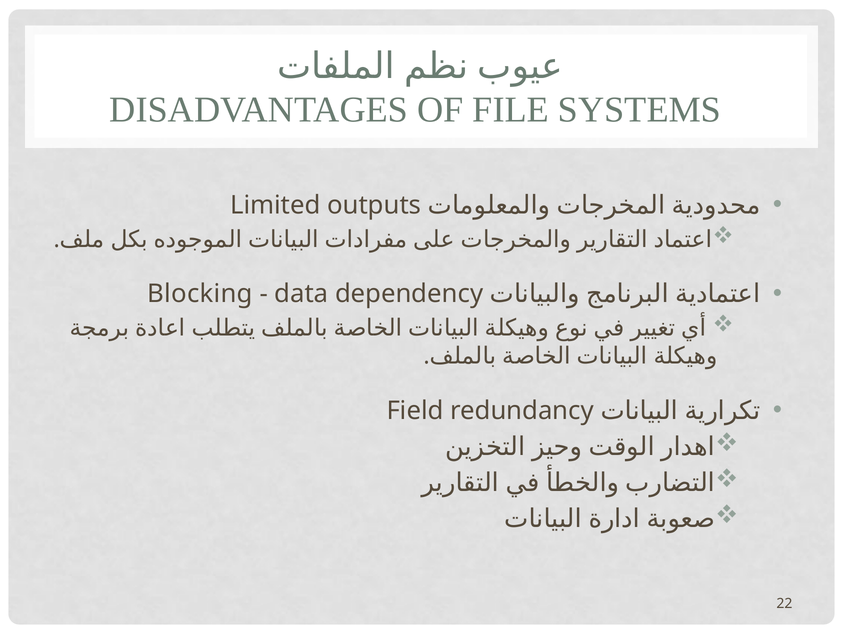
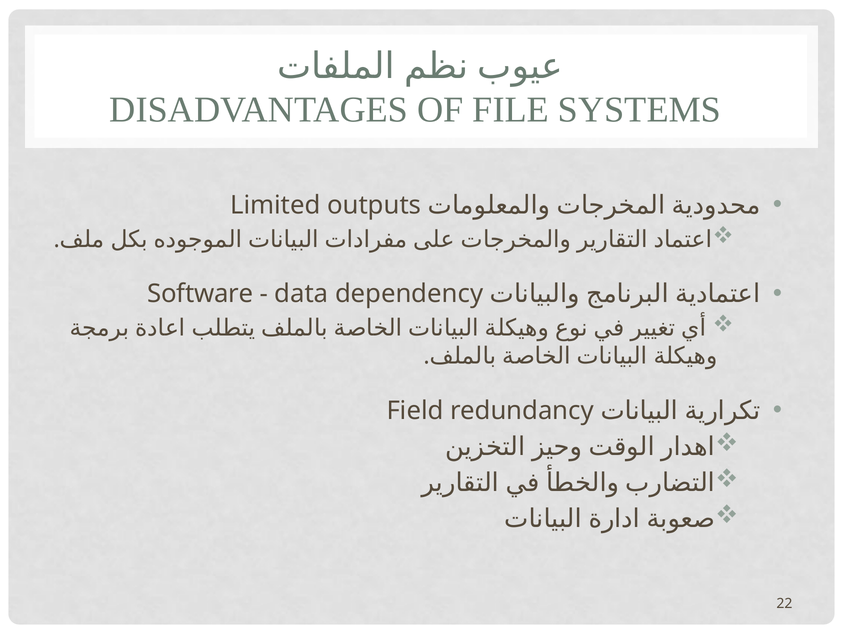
Blocking: Blocking -> Software (200, 294)
